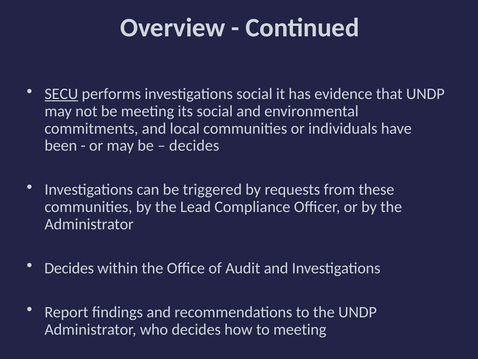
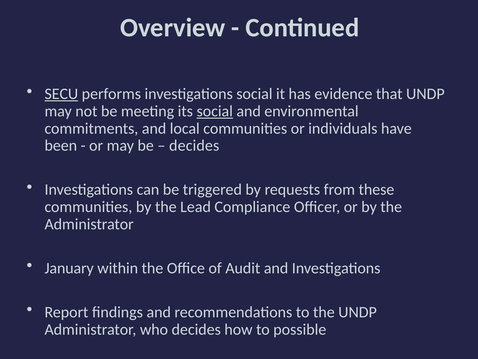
social underline: none -> present (215, 111)
Decides: Decides -> January (69, 268)
to meeting: meeting -> possible (300, 329)
